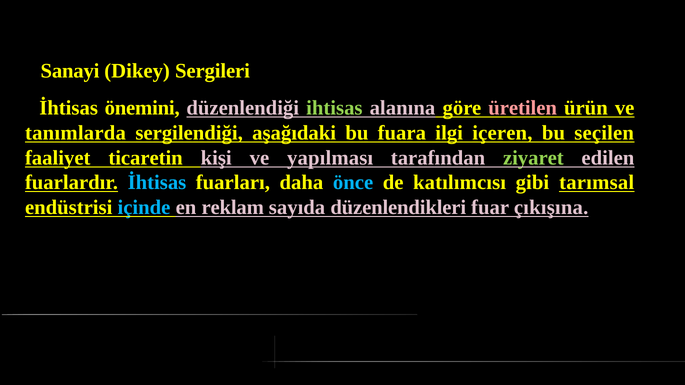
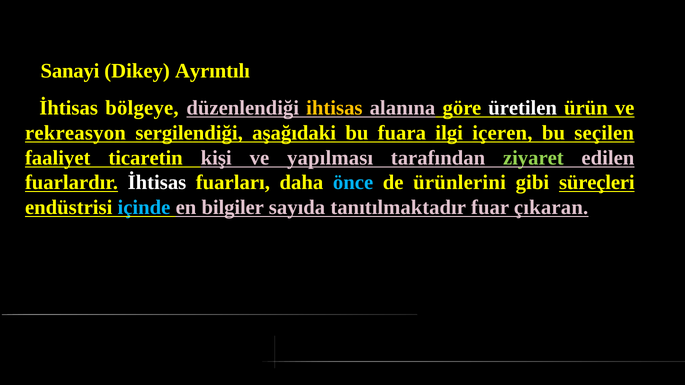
Sergileri: Sergileri -> Ayrıntılı (212, 71)
önemini: önemini -> bölgeye (142, 108)
ihtisas colour: light green -> yellow (334, 108)
üretilen colour: pink -> white (523, 108)
tanımlarda: tanımlarda -> rekreasyon (75, 133)
İhtisas colour: light blue -> white (157, 183)
katılımcısı: katılımcısı -> ürünlerini (460, 183)
tarımsal: tarımsal -> süreçleri (597, 183)
reklam: reklam -> bilgiler (233, 208)
düzenlendikleri: düzenlendikleri -> tanıtılmaktadır (398, 208)
çıkışına: çıkışına -> çıkaran (551, 208)
